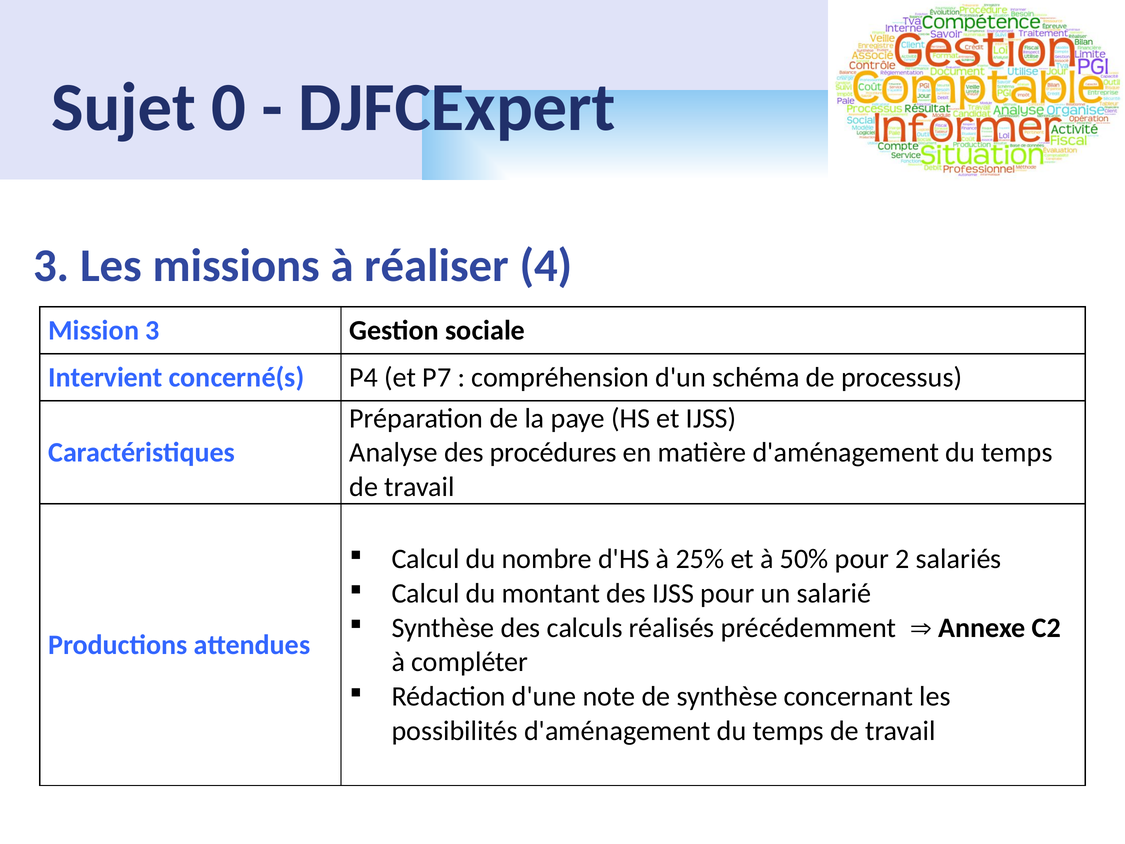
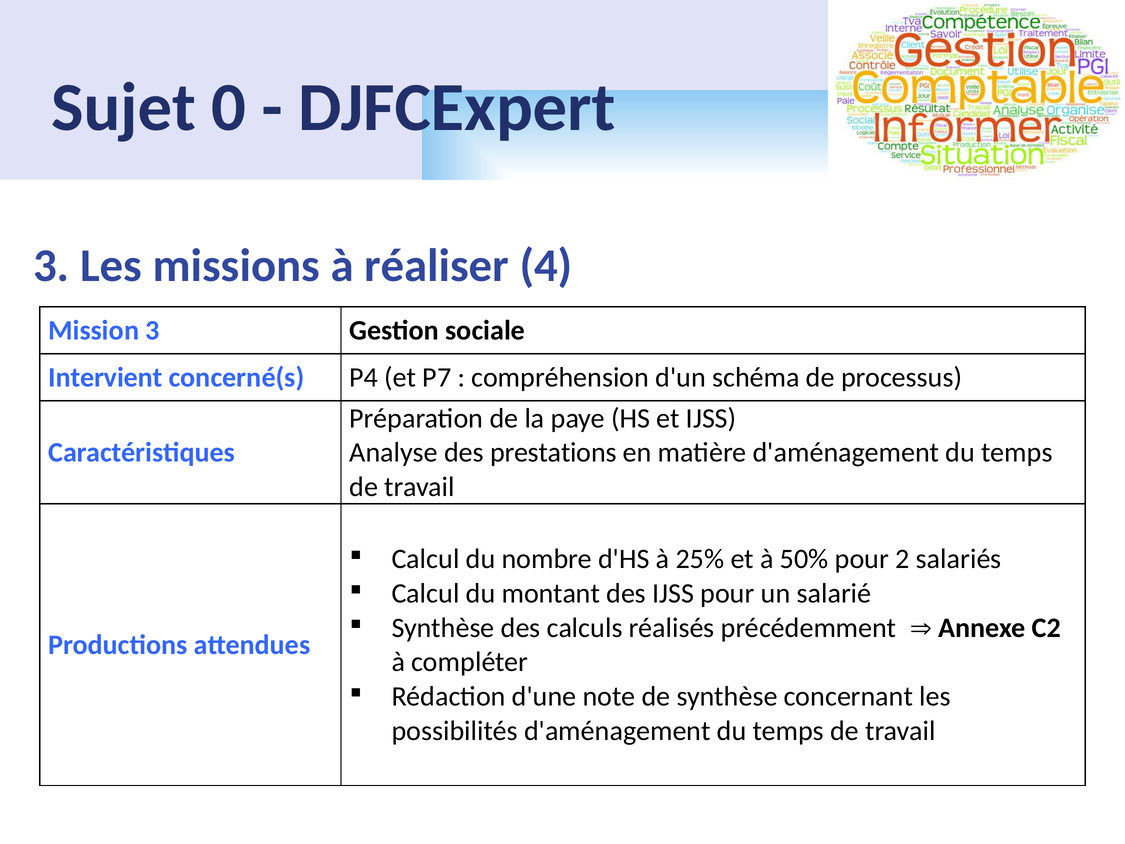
procédures: procédures -> prestations (553, 452)
